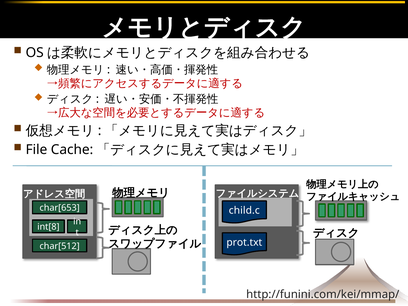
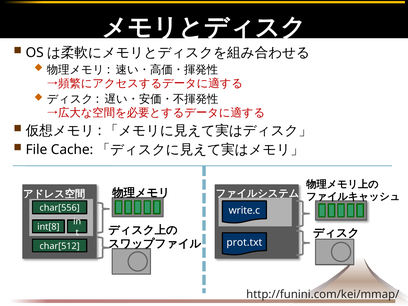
char[653: char[653 -> char[556 (60, 208)
child.c: child.c -> write.c (244, 211)
